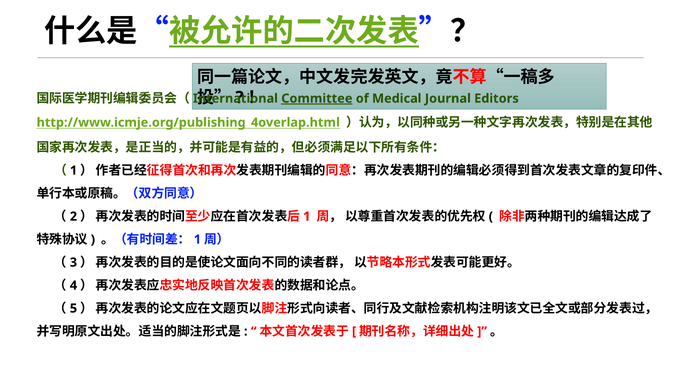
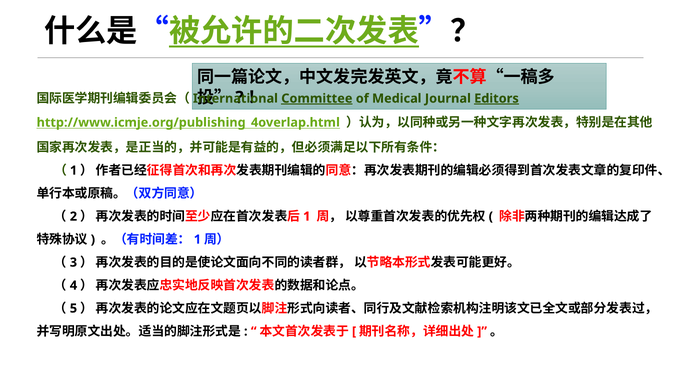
Editors underline: none -> present (496, 99)
